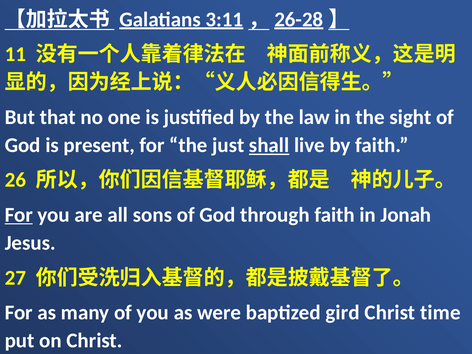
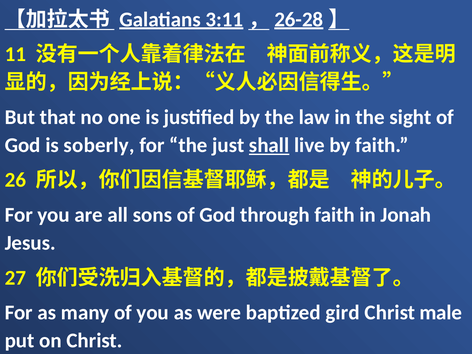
present: present -> soberly (99, 145)
For underline: present -> none (19, 215)
time: time -> male (441, 312)
